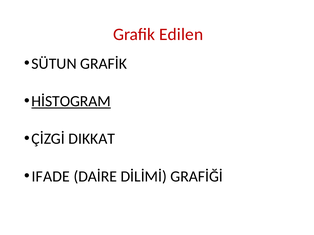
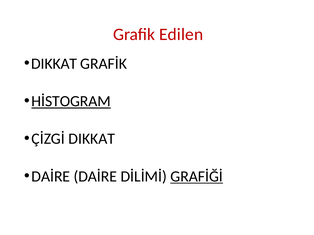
SÜTUN: SÜTUN -> DIKKAT (54, 64)
IFADE: IFADE -> DAİRE (51, 177)
GRAFİĞİ underline: none -> present (197, 177)
